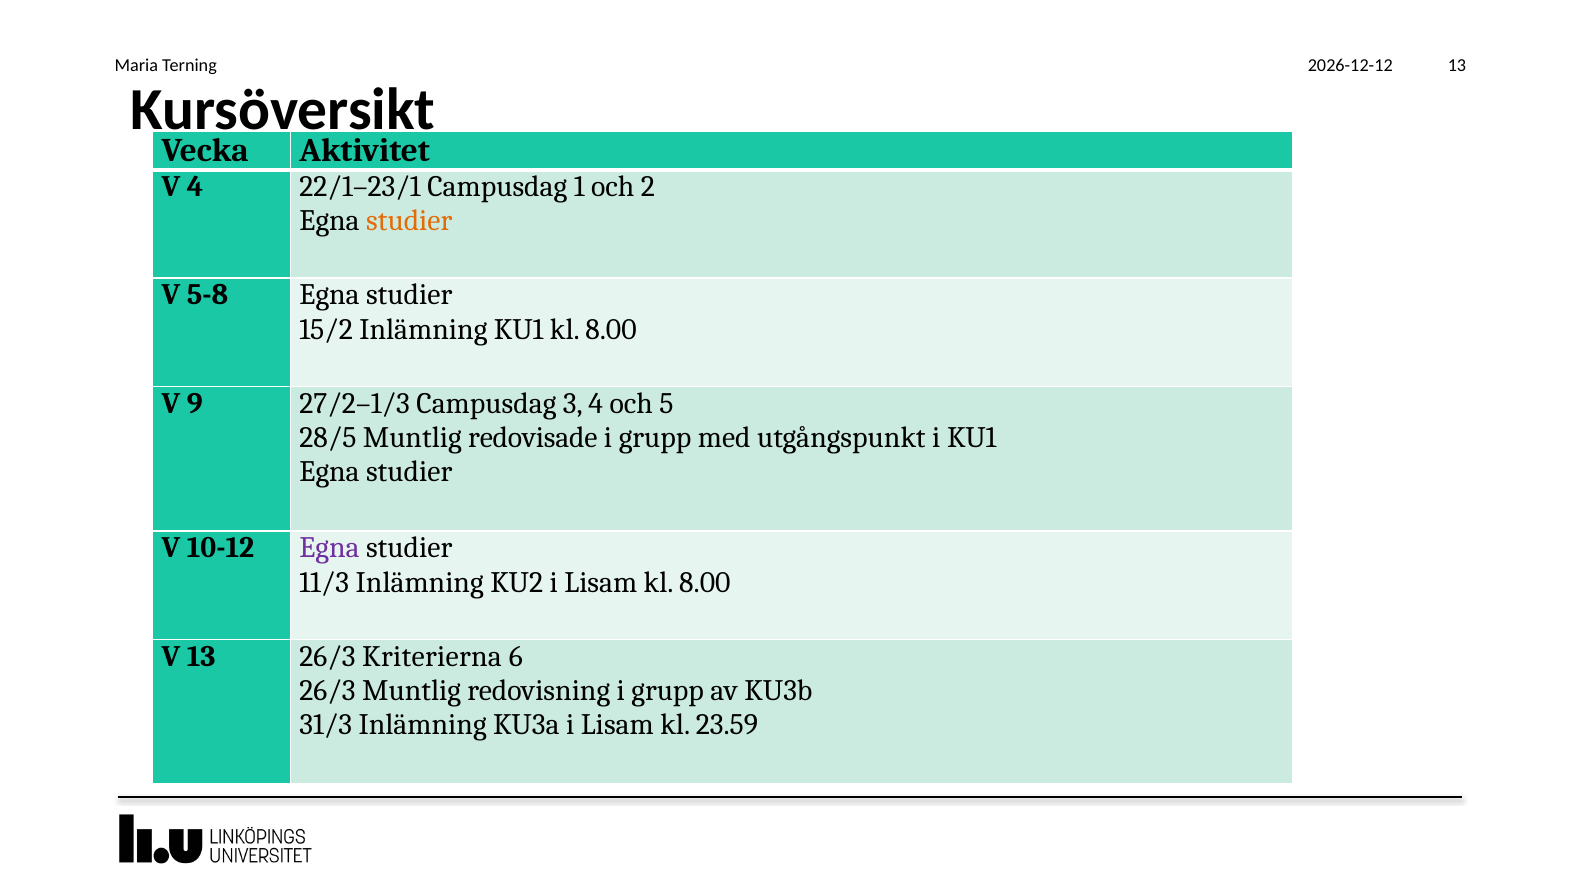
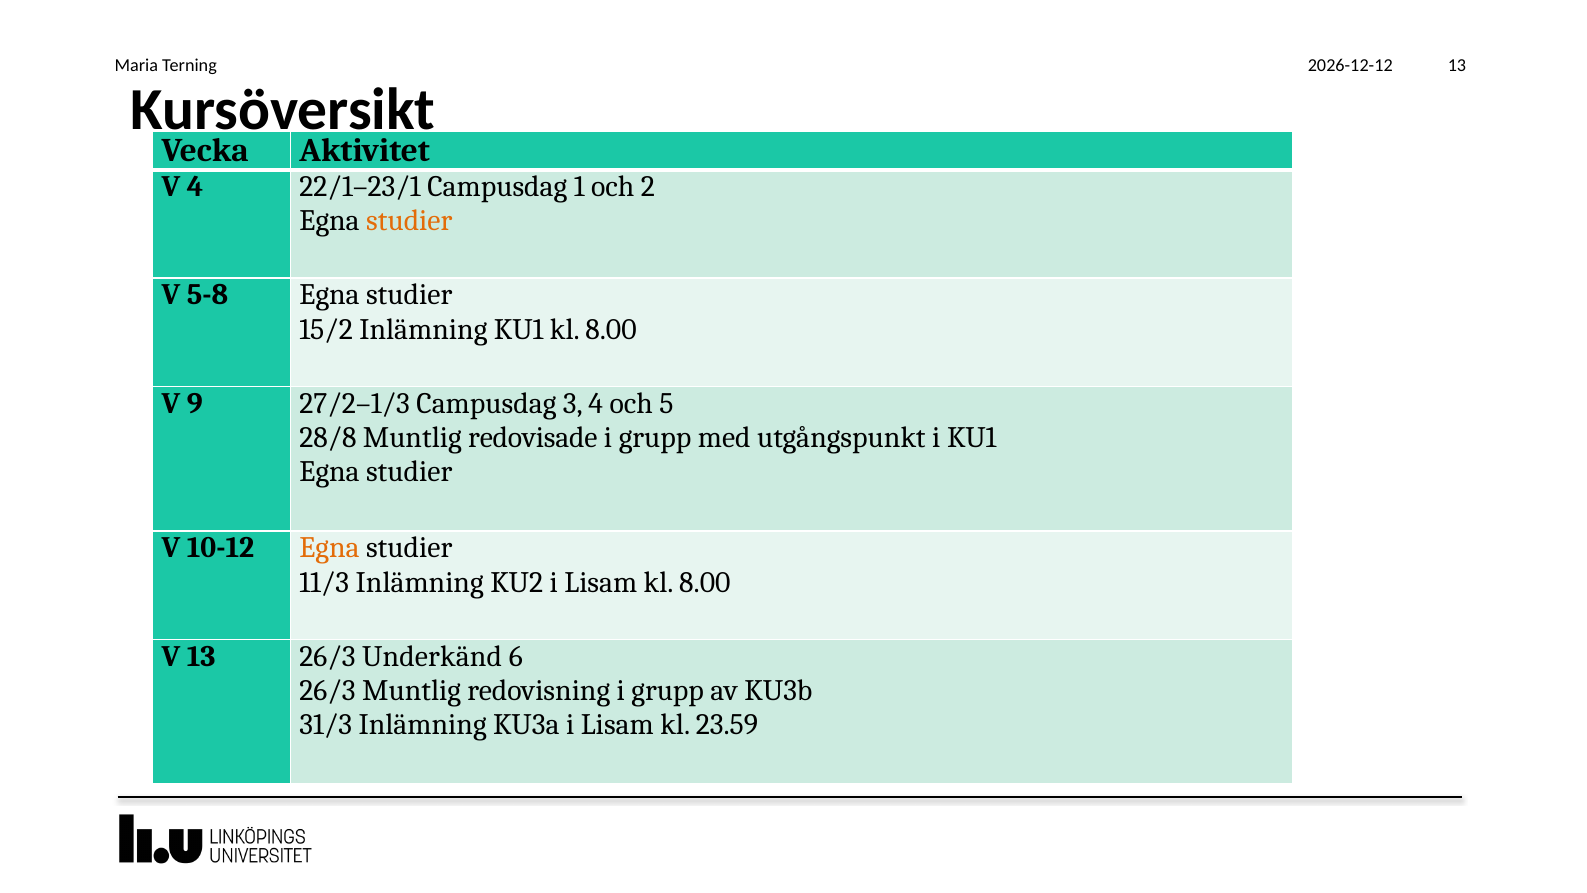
28/5: 28/5 -> 28/8 (328, 438)
Egna colour: purple -> orange (330, 548)
Kriterierna: Kriterierna -> Underkänd (432, 656)
